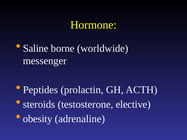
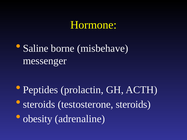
worldwide: worldwide -> misbehave (103, 48)
testosterone elective: elective -> steroids (133, 104)
